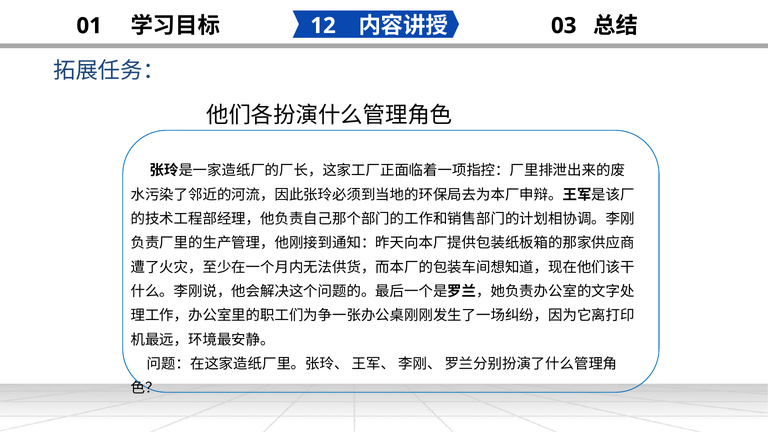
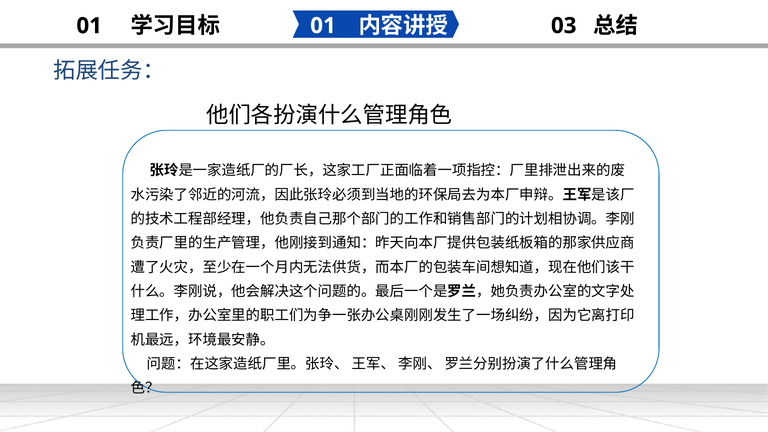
12: 12 -> 01 (323, 26)
